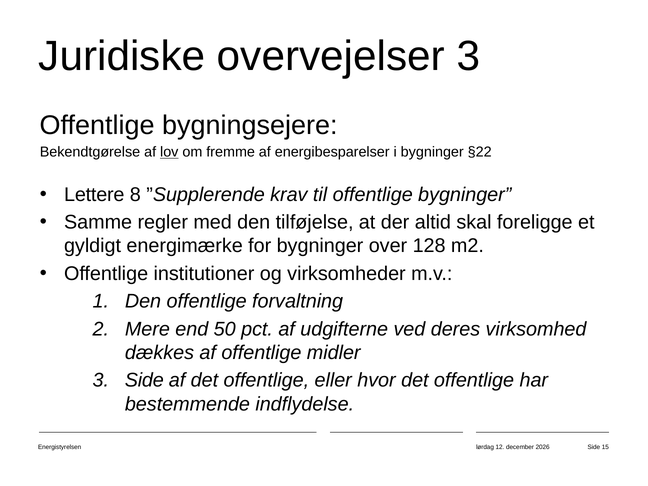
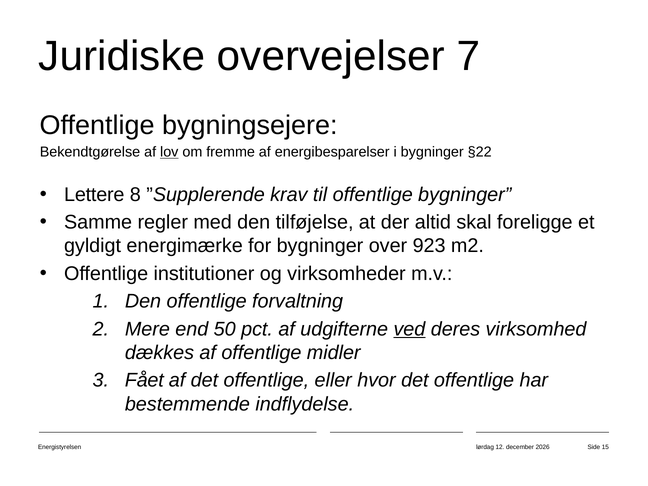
overvejelser 3: 3 -> 7 (468, 57)
128: 128 -> 923 (429, 246)
ved underline: none -> present (409, 329)
Side: Side -> Fået (144, 381)
